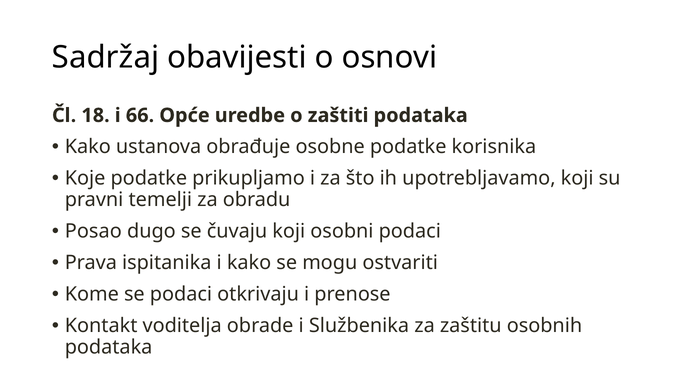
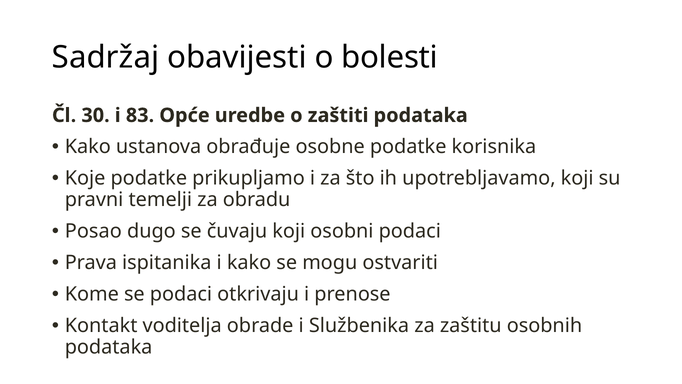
osnovi: osnovi -> bolesti (390, 57)
18: 18 -> 30 (96, 115)
66: 66 -> 83 (140, 115)
